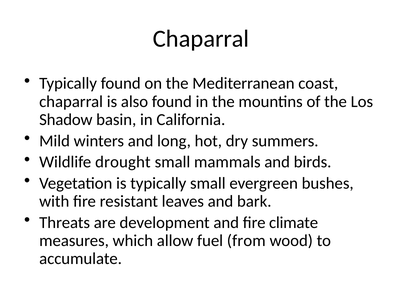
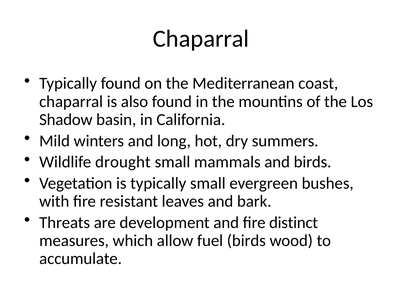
climate: climate -> distinct (294, 223)
fuel from: from -> birds (246, 241)
